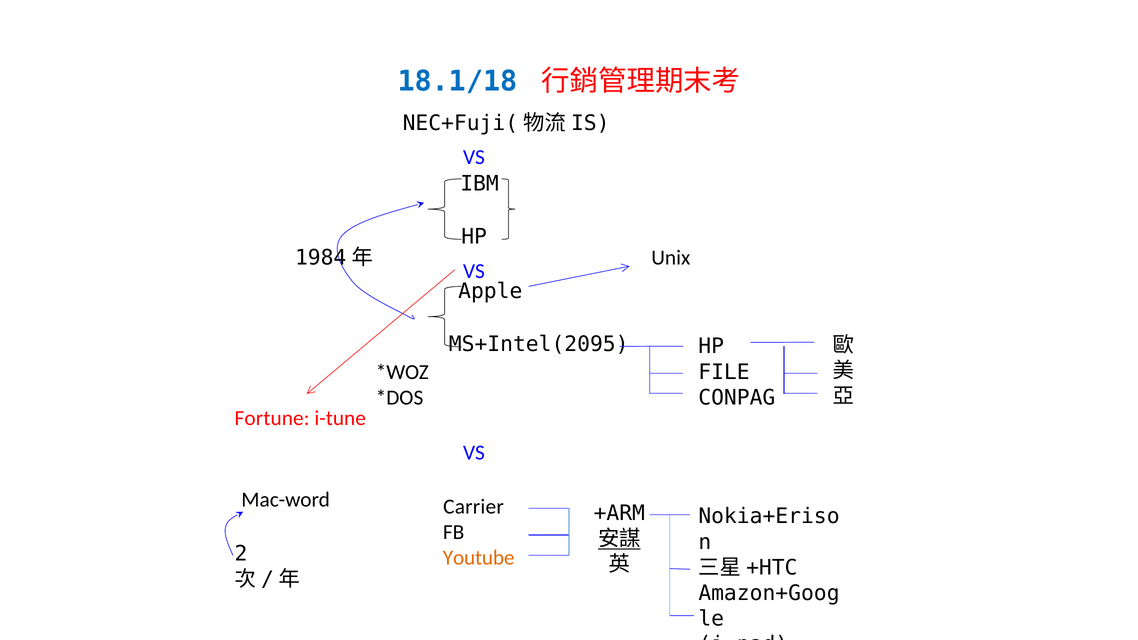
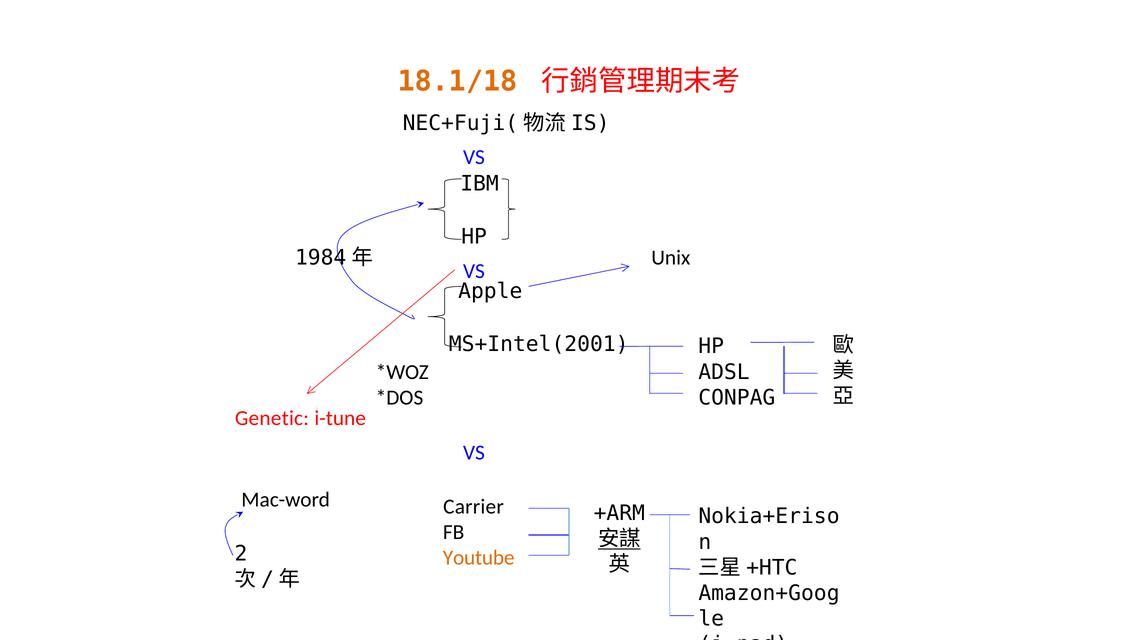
18.1/18 colour: blue -> orange (457, 81)
MS+Intel(2095: MS+Intel(2095 -> MS+Intel(2001 (539, 344)
FILE: FILE -> ADSL (724, 372)
Fortune: Fortune -> Genetic (272, 418)
